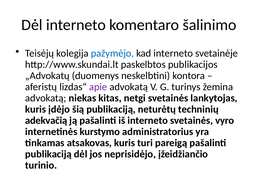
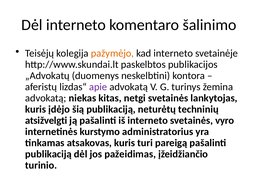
pažymėjo colour: blue -> orange (112, 53)
adekvačią: adekvačią -> atsižvelgti (46, 121)
neprisidėjo: neprisidėjo -> pažeidimas (130, 154)
